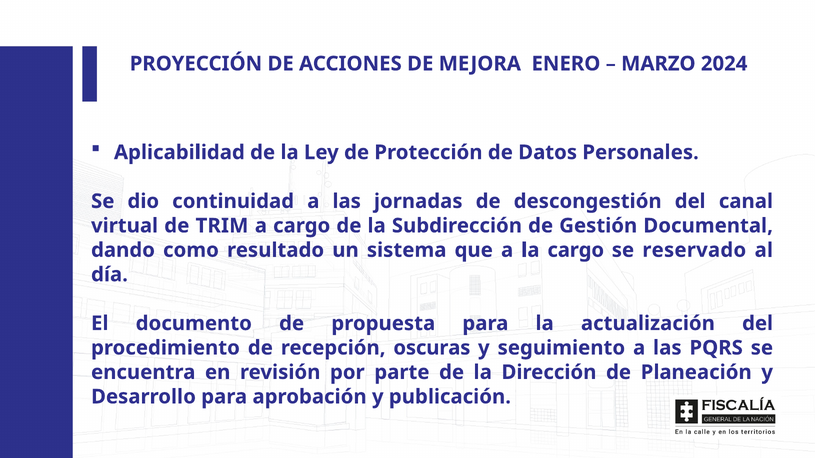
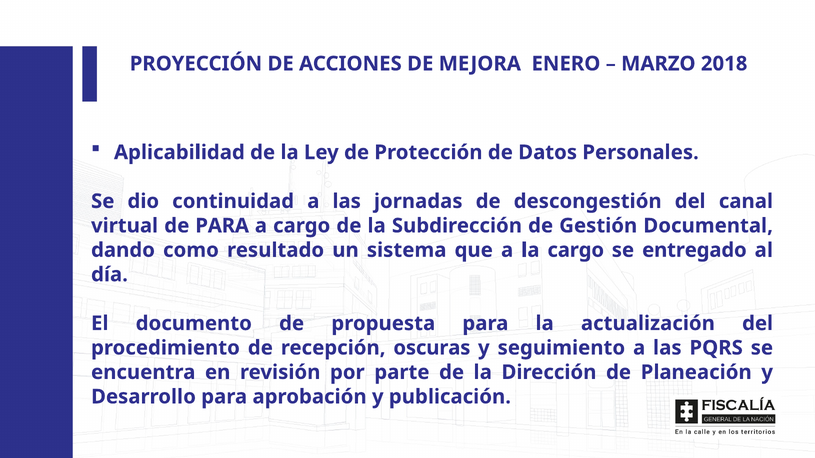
2024: 2024 -> 2018 (724, 64)
de TRIM: TRIM -> PARA (222, 226)
reservado: reservado -> entregado (694, 250)
